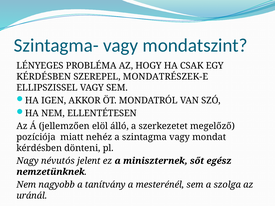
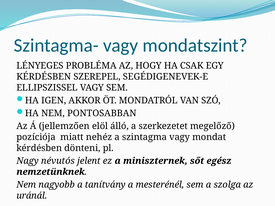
MONDATRÉSZEK-E: MONDATRÉSZEK-E -> SEGÉDIGENEVEK-E (166, 77)
ELLENTÉTESEN: ELLENTÉTESEN -> PONTOSABBAN (102, 113)
